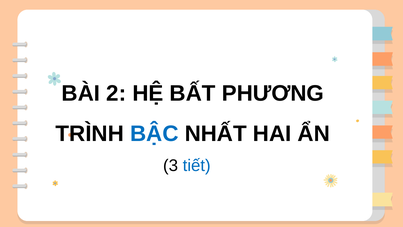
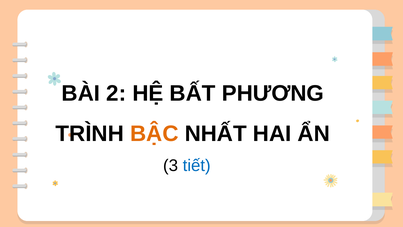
BẬC colour: blue -> orange (154, 134)
